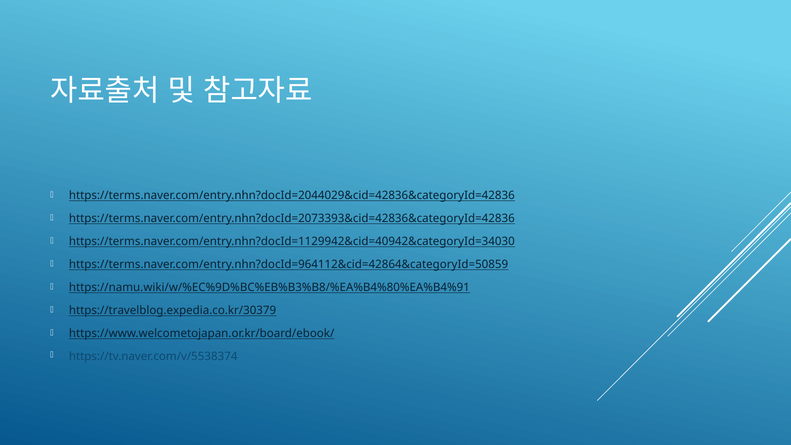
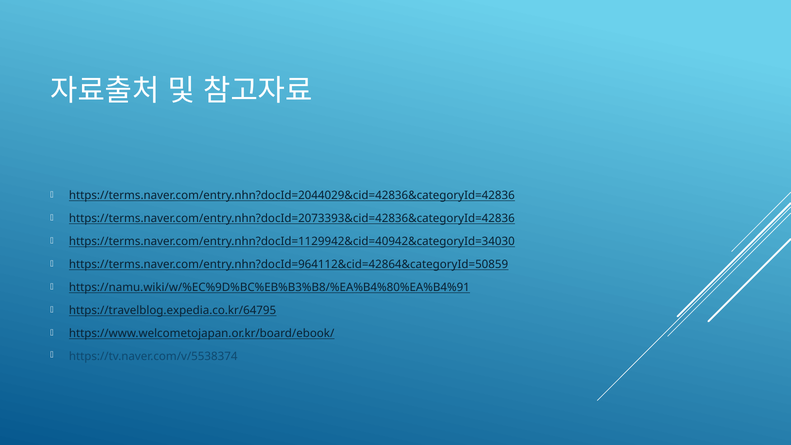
https://travelblog.expedia.co.kr/30379: https://travelblog.expedia.co.kr/30379 -> https://travelblog.expedia.co.kr/64795 (173, 310)
